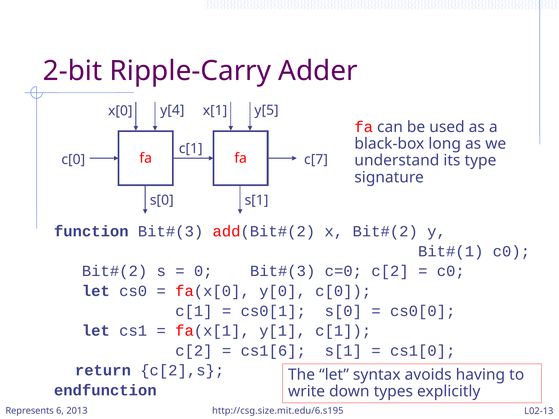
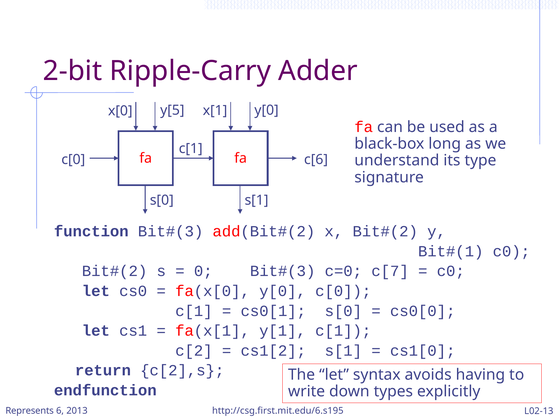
x[1 y[5: y[5 -> y[0 (267, 110)
y[4: y[4 -> y[5 (172, 110)
c[7: c[7 -> c[6 (316, 160)
c=0 c[2: c[2 -> c[7 (390, 271)
cs1[6: cs1[6 -> cs1[2 (273, 351)
http://csg.size.mit.edu/6.s195: http://csg.size.mit.edu/6.s195 -> http://csg.first.mit.edu/6.s195 (278, 411)
